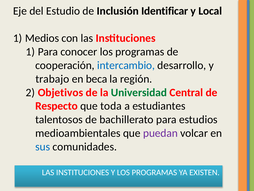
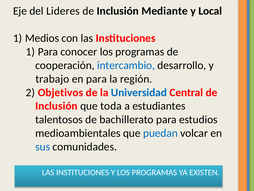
Estudio: Estudio -> Lideres (63, 11)
Identificar: Identificar -> Mediante (165, 11)
en beca: beca -> para (97, 79)
Universidad colour: green -> blue (139, 92)
Respecto: Respecto -> Inclusión (56, 106)
puedan colour: purple -> blue (160, 133)
